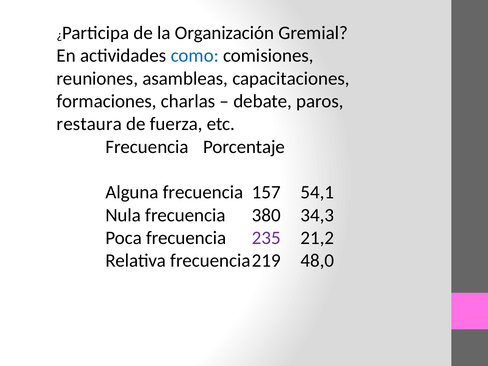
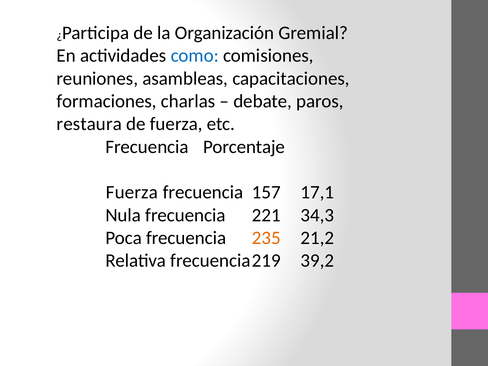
Alguna: Alguna -> Fuerza (132, 192)
54,1: 54,1 -> 17,1 (317, 192)
380: 380 -> 221 (266, 215)
235 colour: purple -> orange (266, 238)
48,0: 48,0 -> 39,2 (317, 261)
